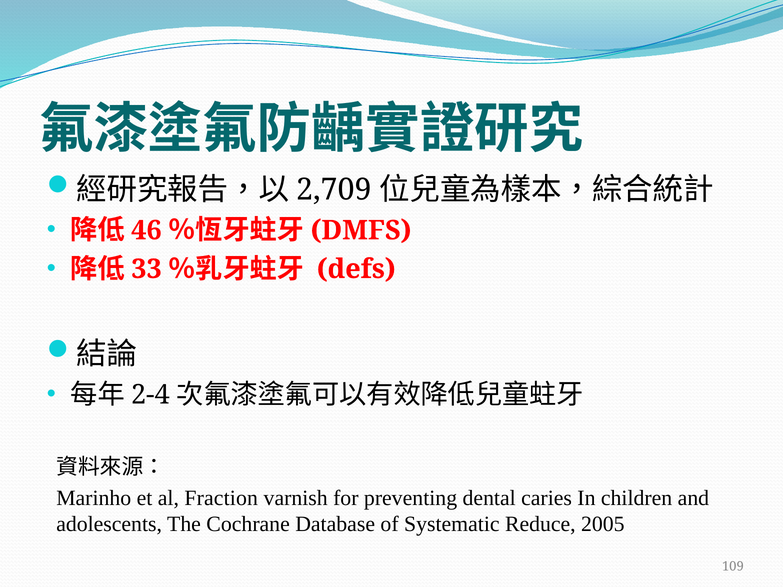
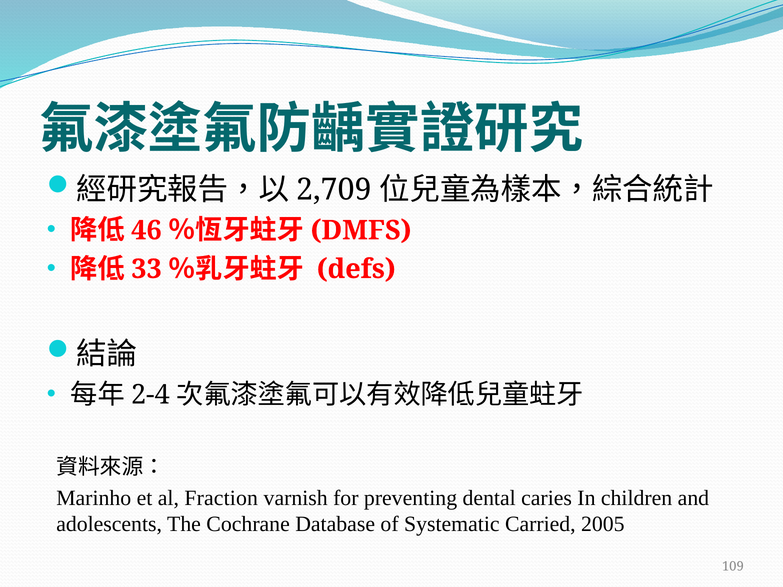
Reduce: Reduce -> Carried (540, 524)
